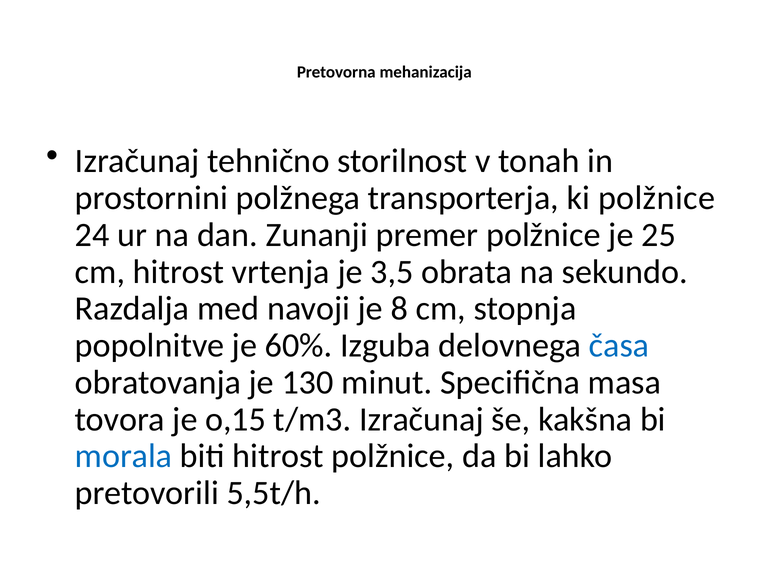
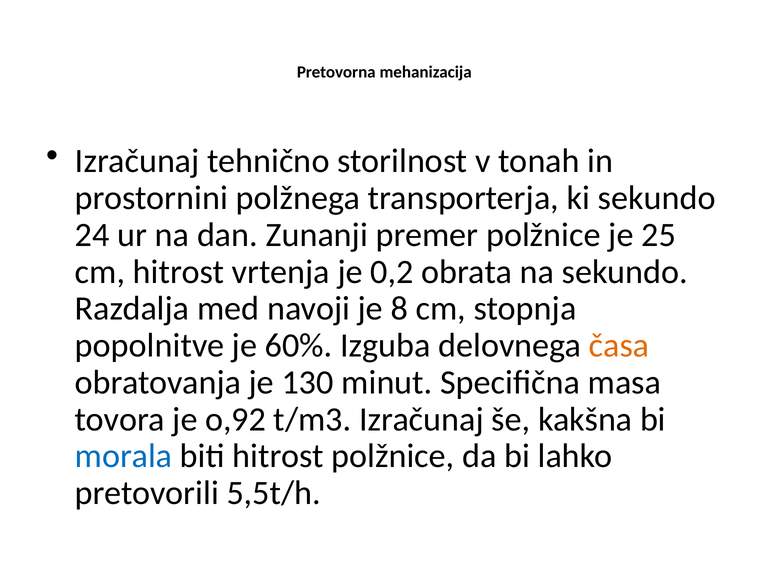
ki polžnice: polžnice -> sekundo (657, 198)
3,5: 3,5 -> 0,2 (392, 272)
časa colour: blue -> orange (619, 346)
o,15: o,15 -> o,92 (236, 420)
